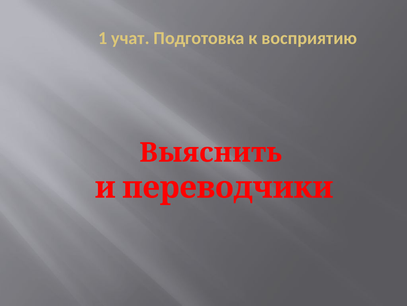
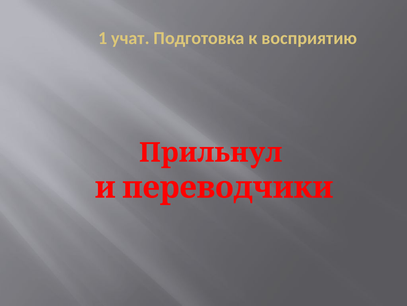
Выяснить: Выяснить -> Прильнул (211, 152)
